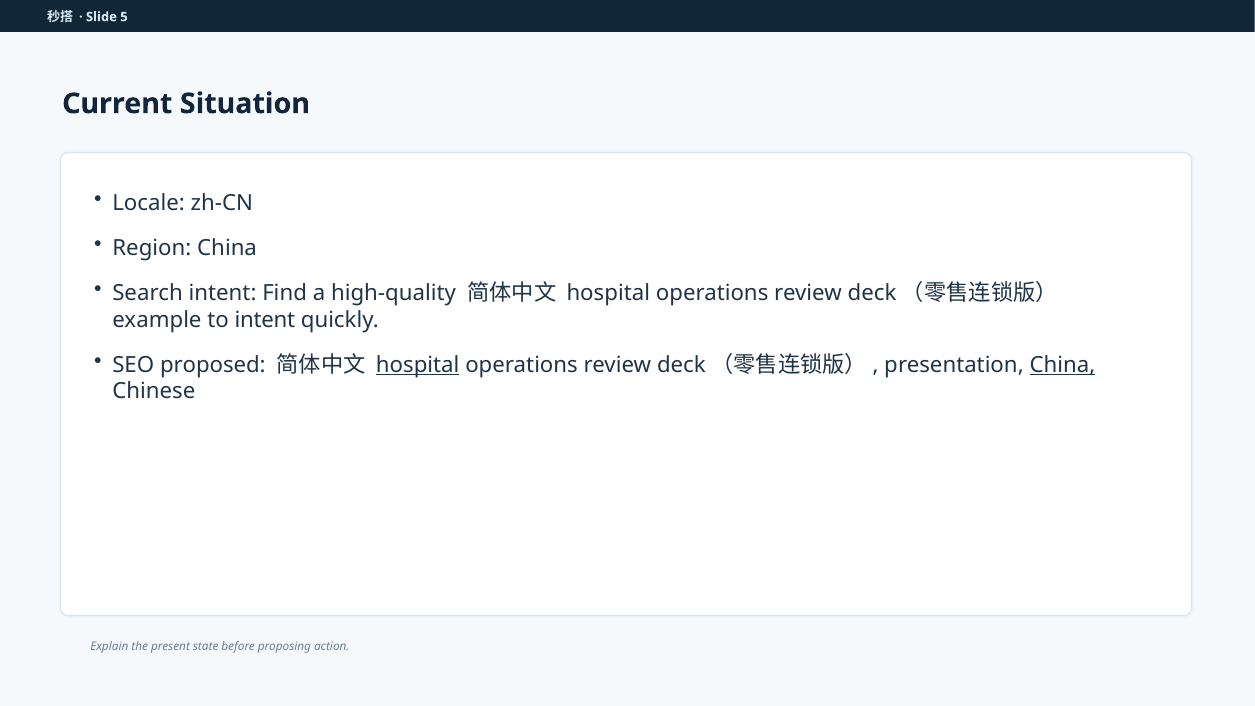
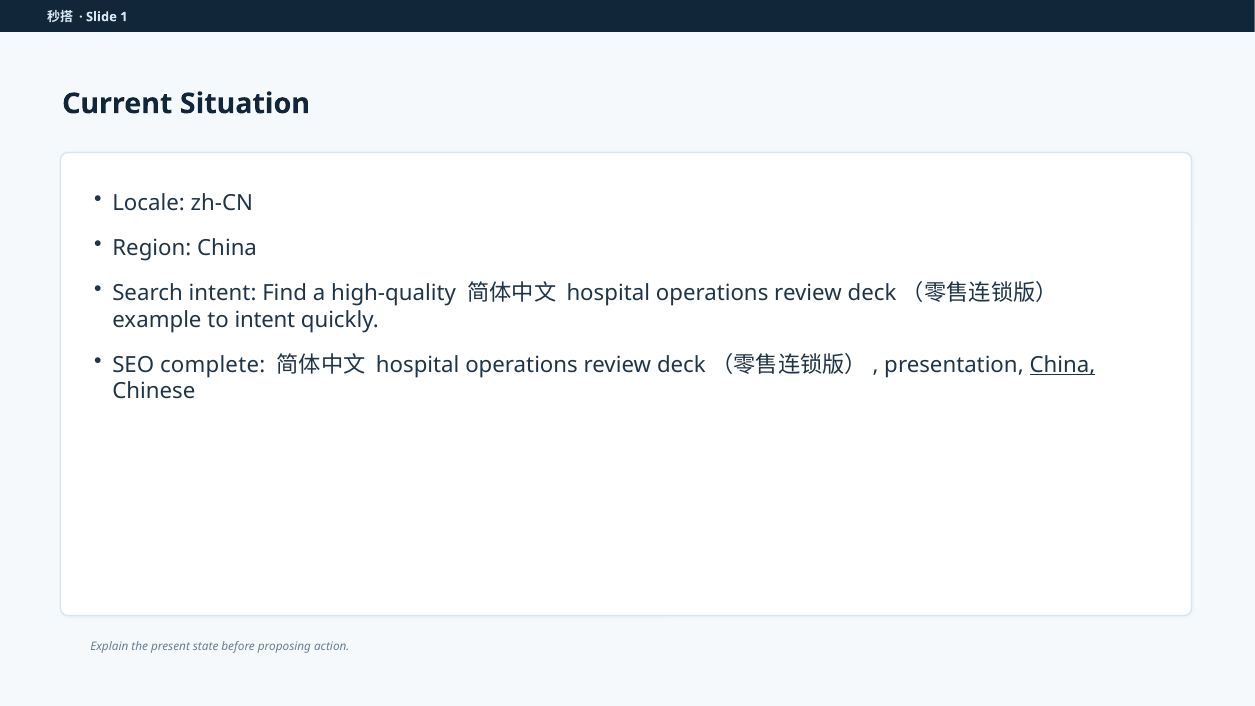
5: 5 -> 1 (124, 17)
proposed: proposed -> complete (213, 365)
hospital underline: present -> none (418, 365)
